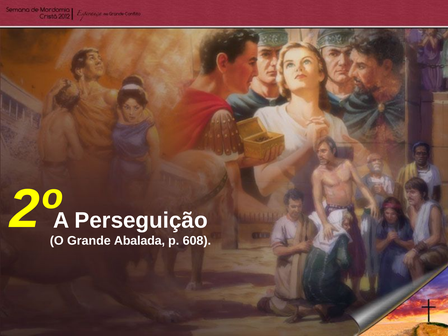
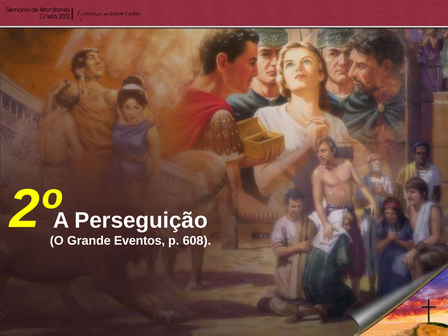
Abalada: Abalada -> Eventos (139, 241)
